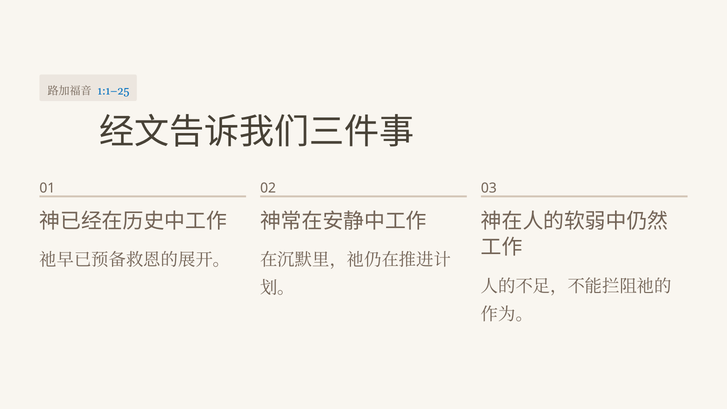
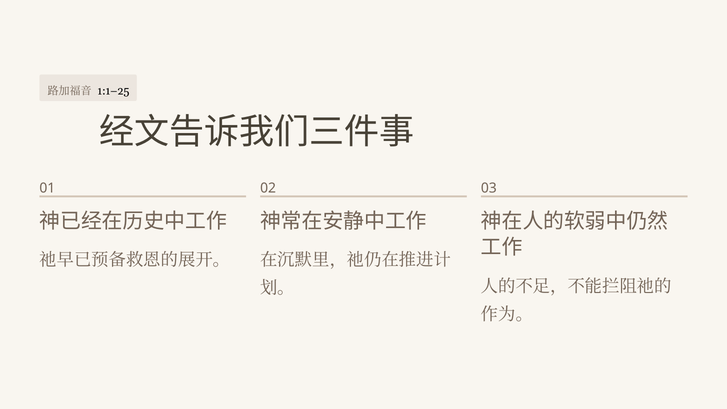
1:1–25 colour: blue -> black (113, 91)
